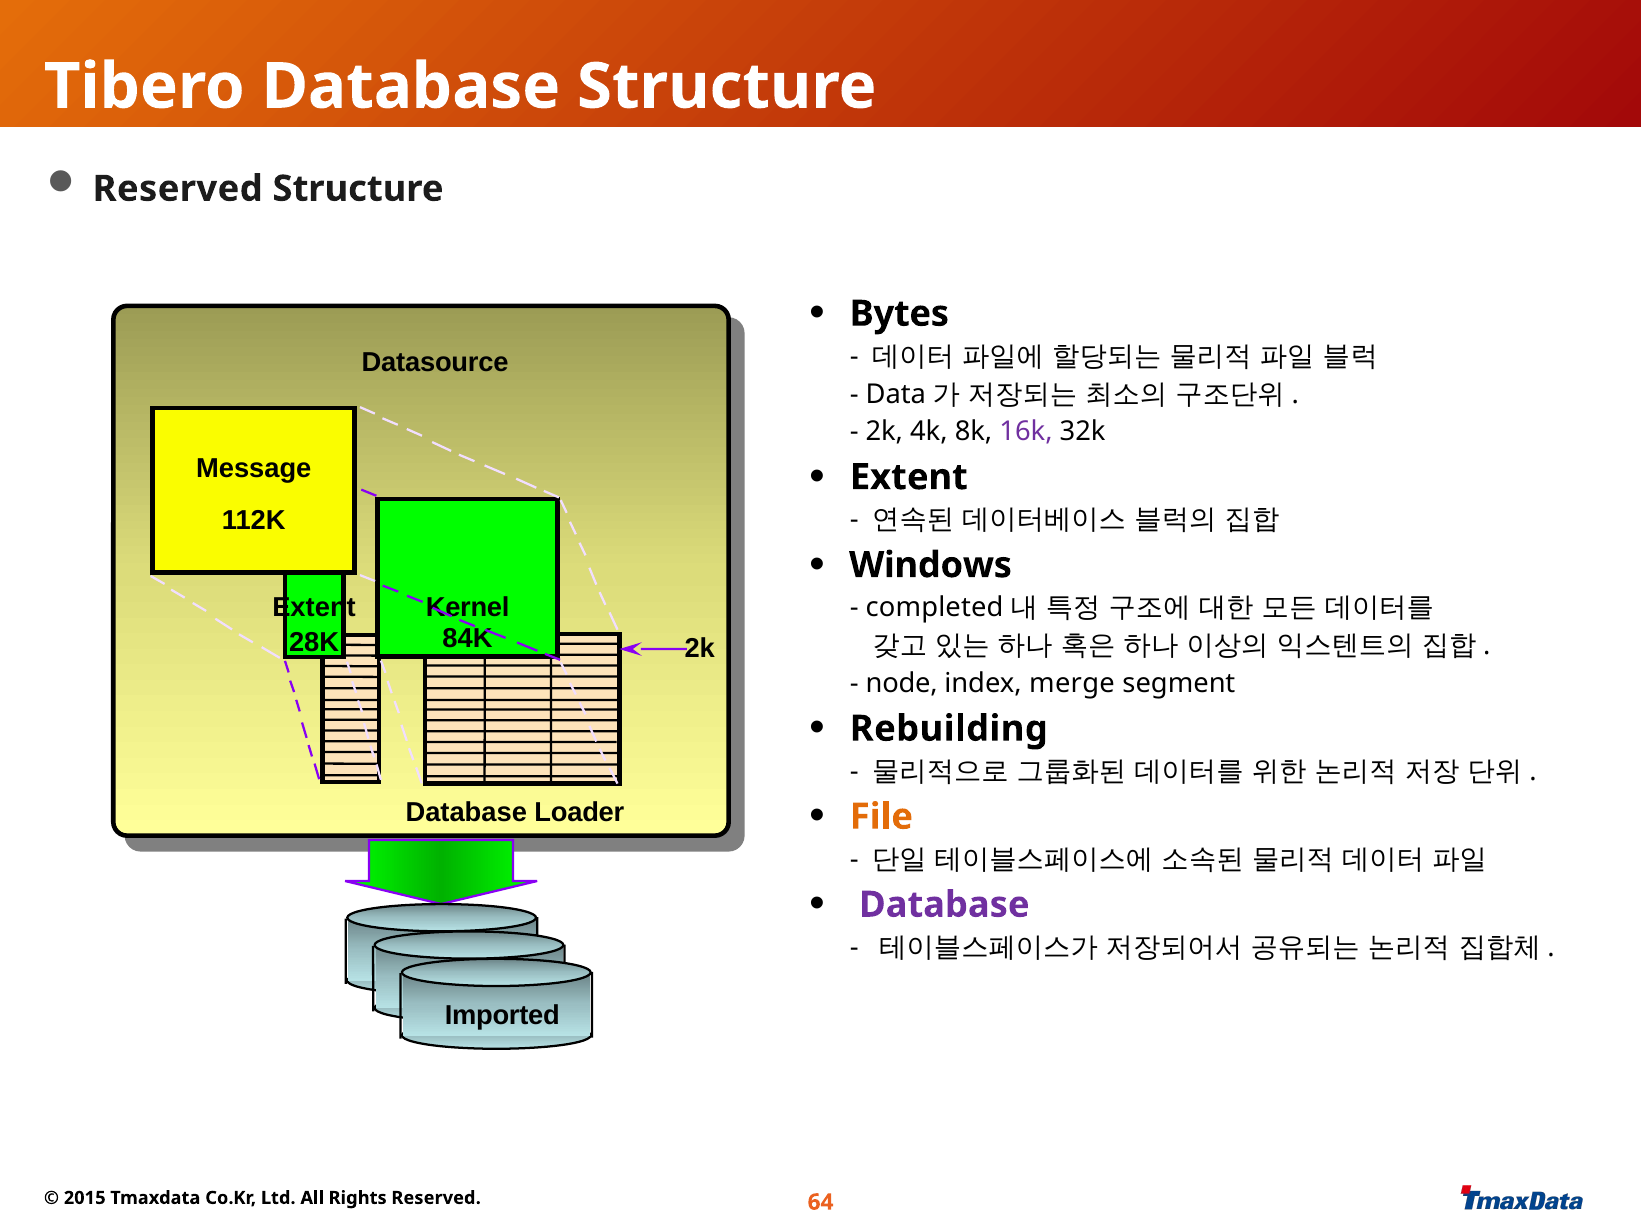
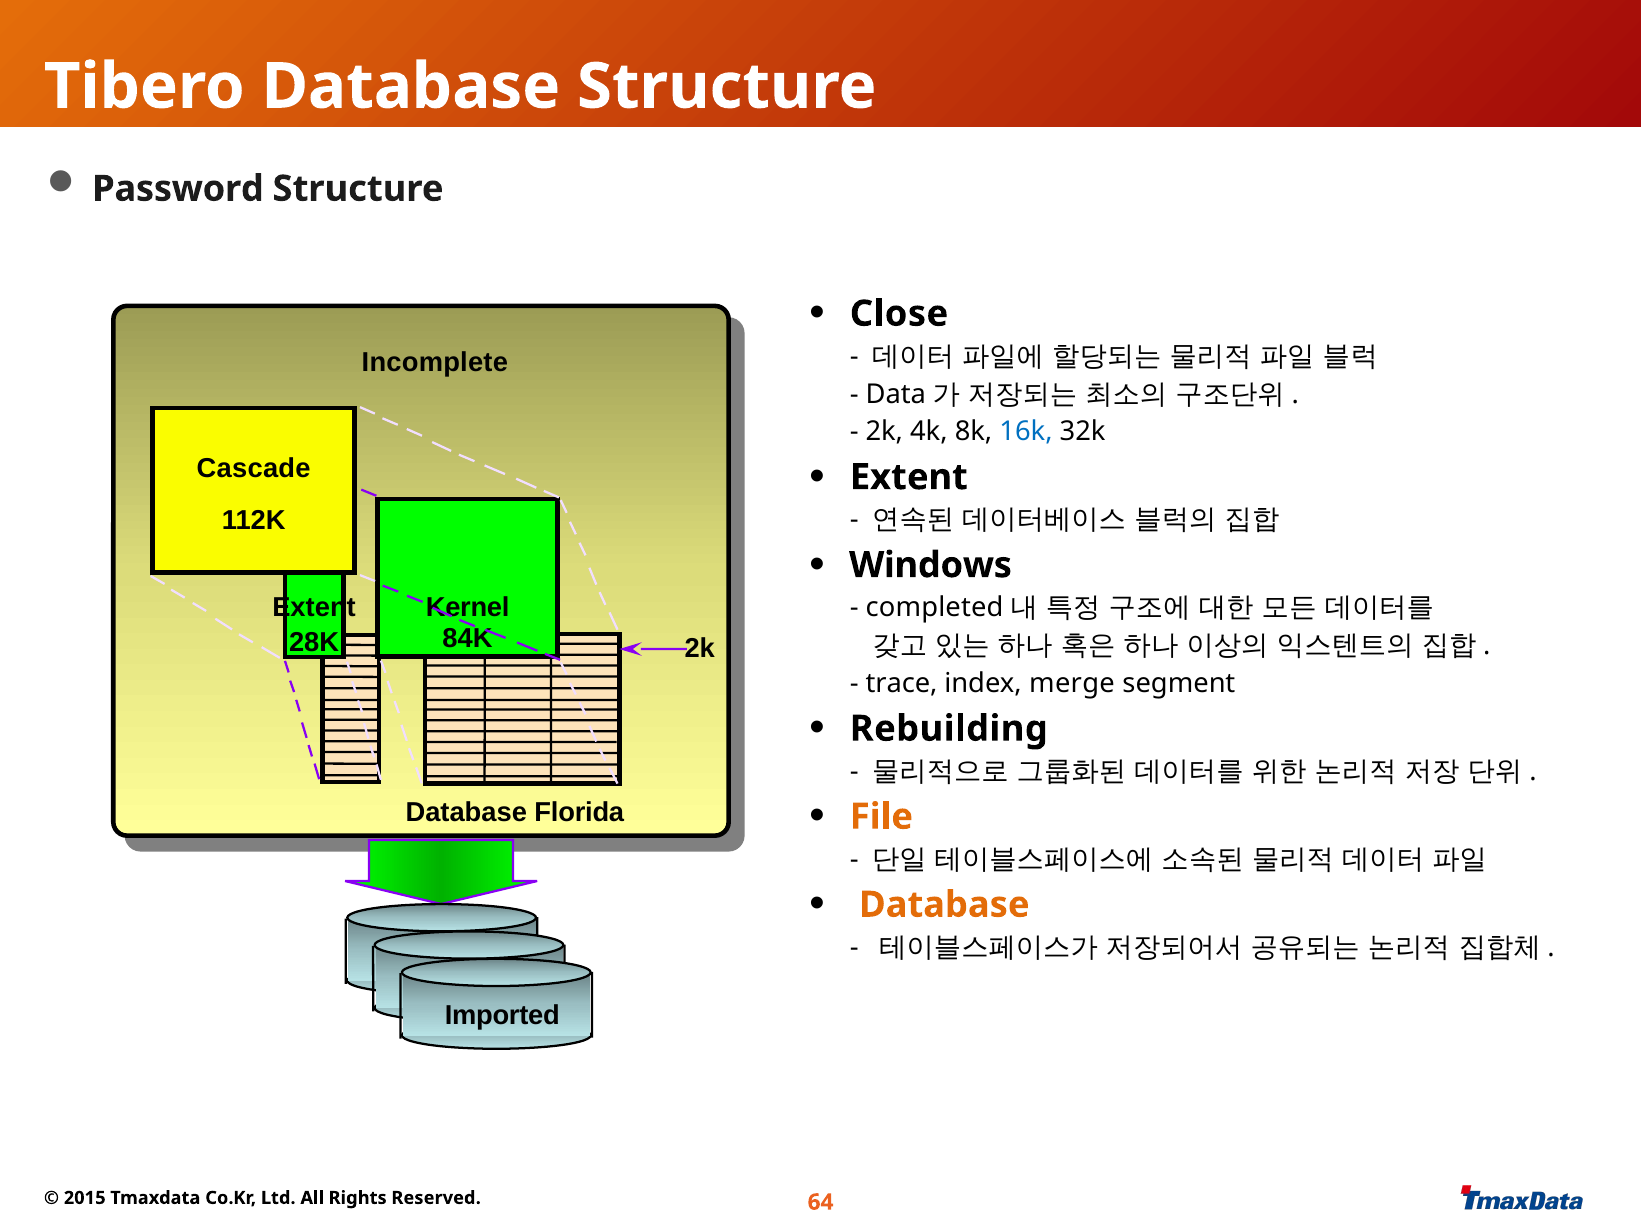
Reserved: Reserved -> Password (178, 189)
Bytes: Bytes -> Close (899, 314)
Datasource: Datasource -> Incomplete (435, 362)
16k colour: purple -> blue (1026, 432)
Message: Message -> Cascade (254, 469)
node: node -> trace (902, 683)
Loader: Loader -> Florida (579, 812)
Database colour: purple -> orange (944, 905)
